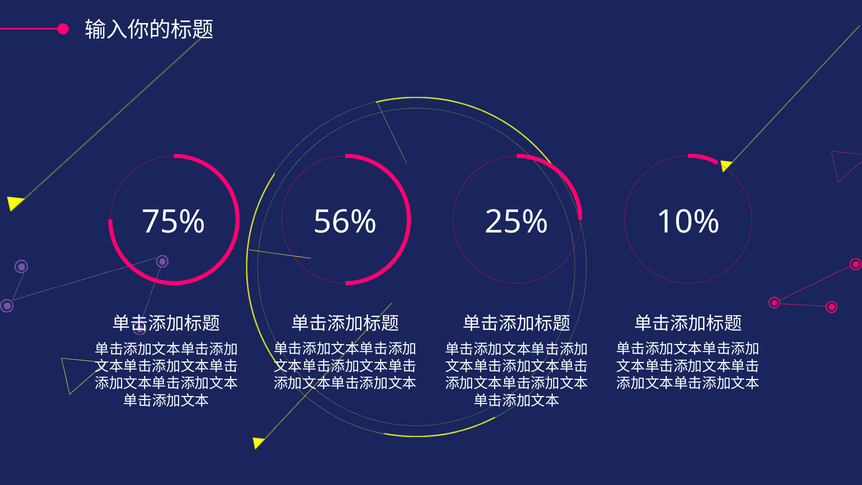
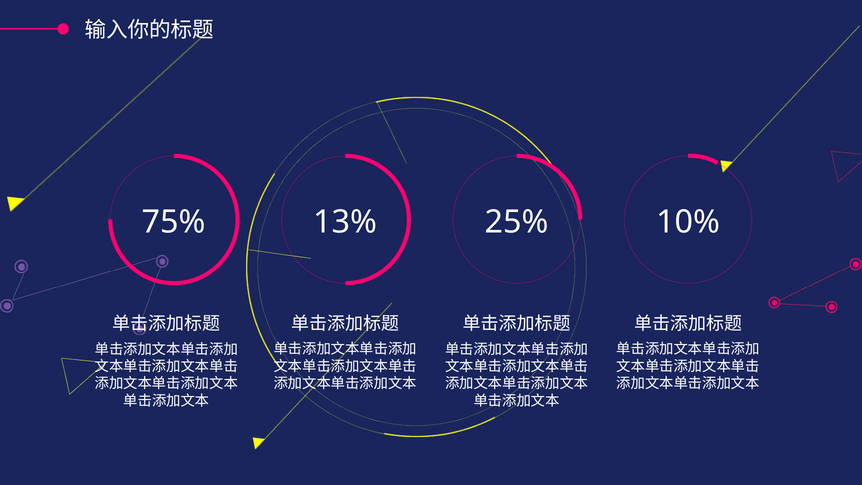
56%: 56% -> 13% (345, 222)
